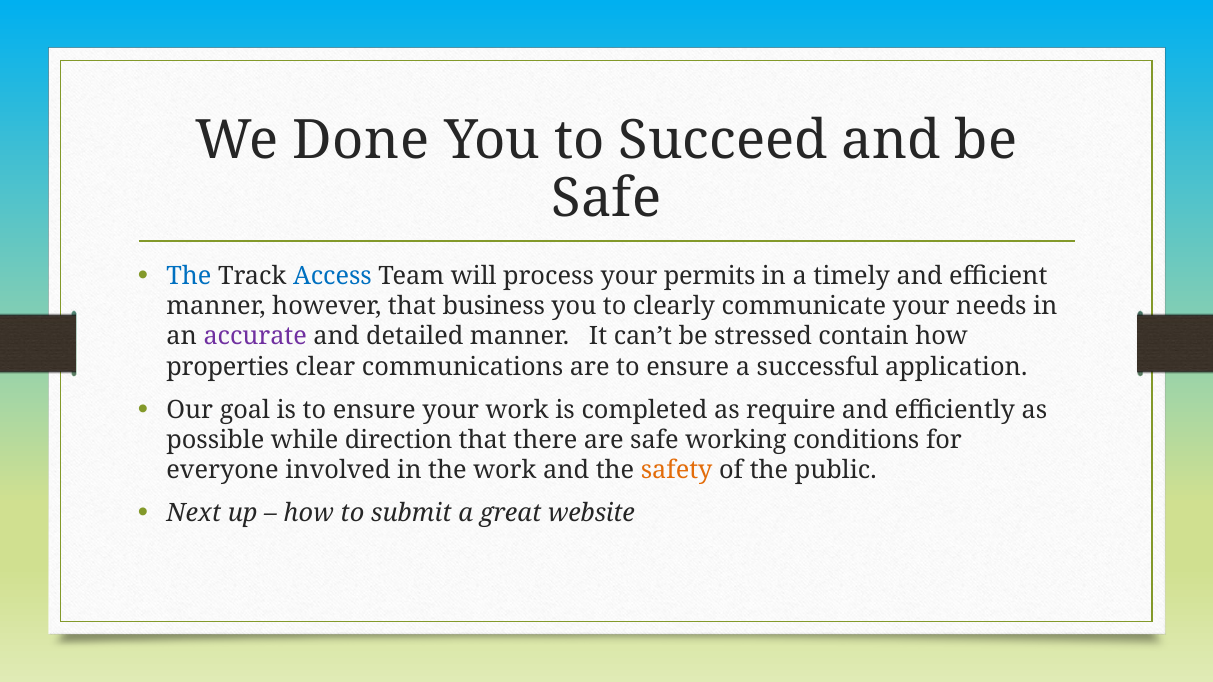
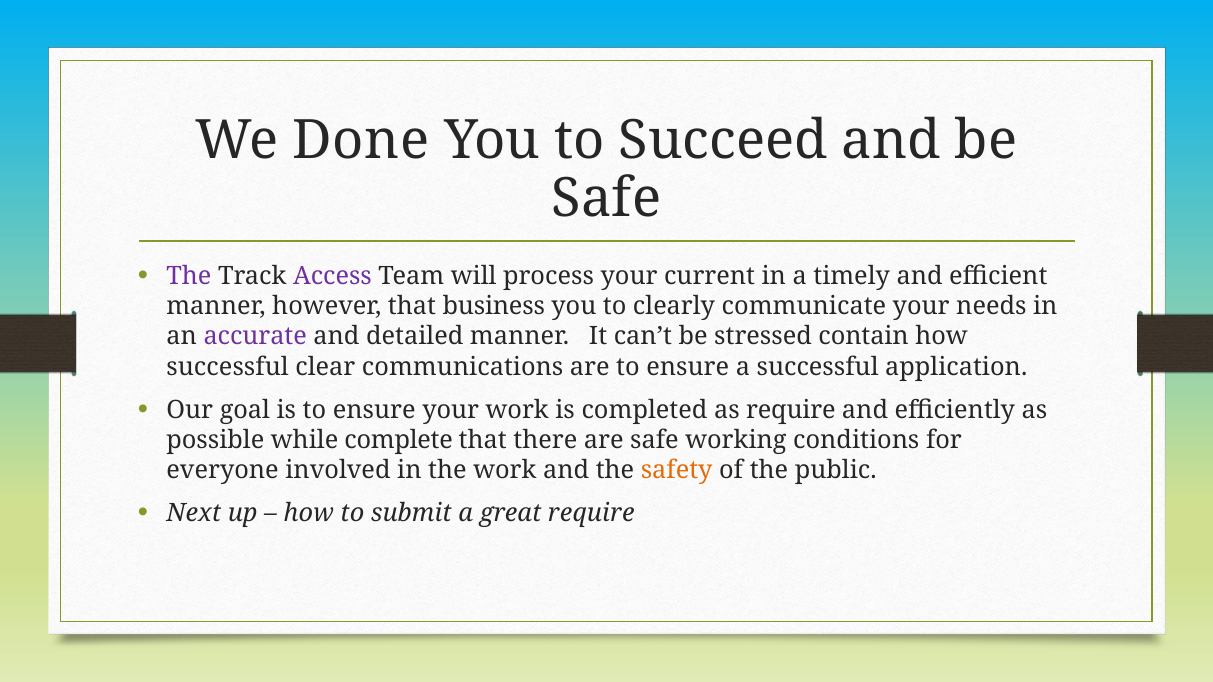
The colour: blue -> purple (189, 276)
Access colour: blue -> purple (332, 276)
permits: permits -> current (710, 276)
properties: properties -> successful (228, 367)
direction: direction -> complete (399, 440)
great website: website -> require (591, 514)
